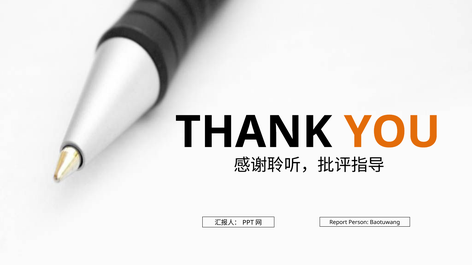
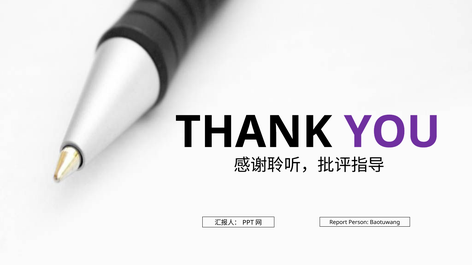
YOU colour: orange -> purple (392, 133)
